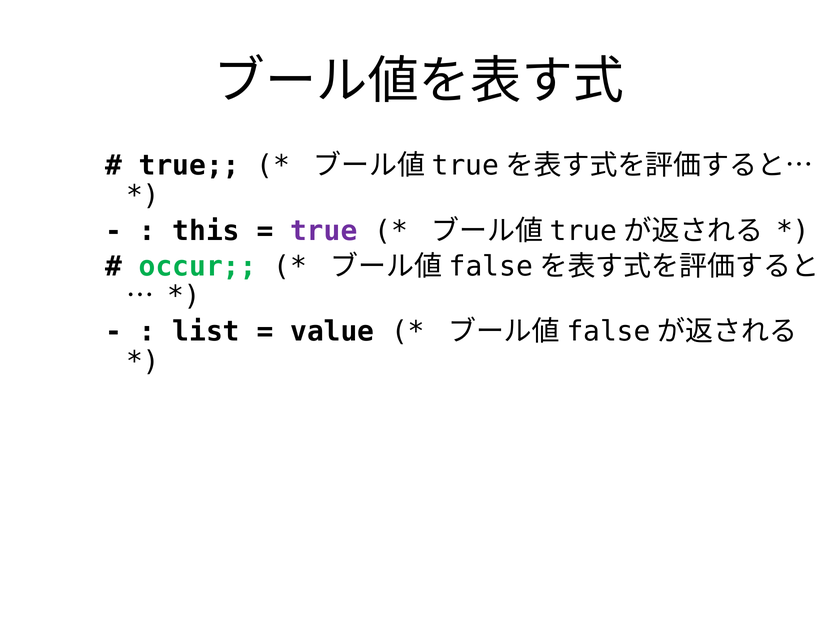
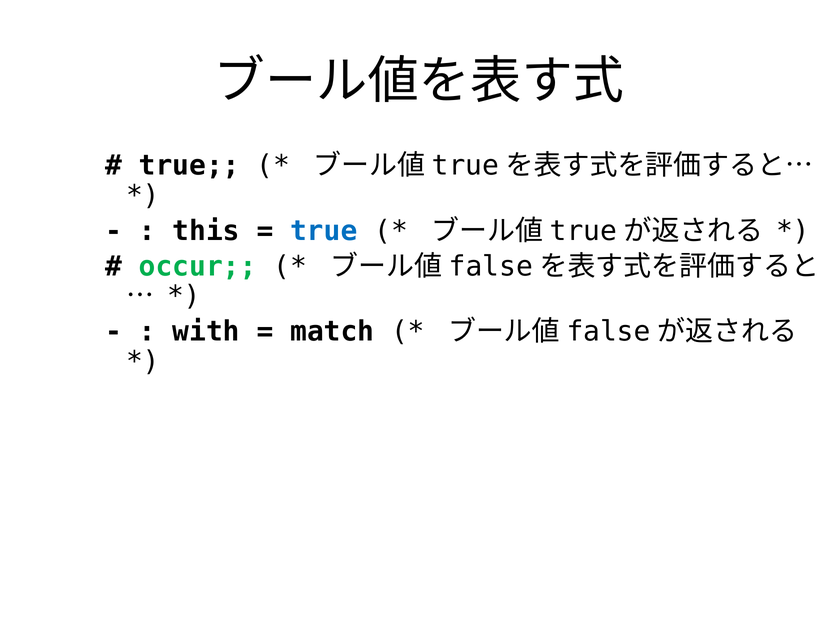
true colour: purple -> blue (324, 231)
list: list -> with (206, 331)
value: value -> match (332, 331)
